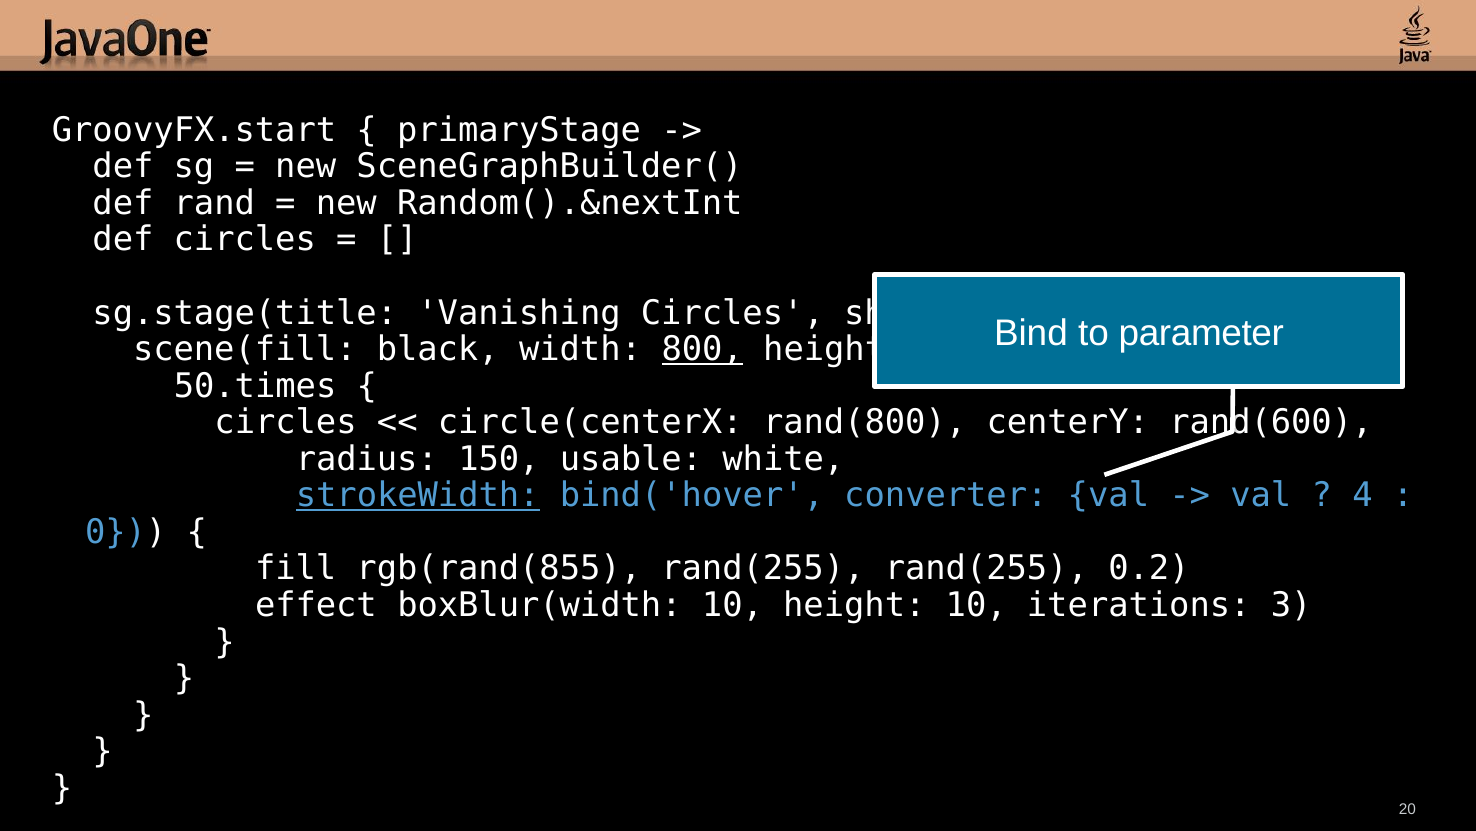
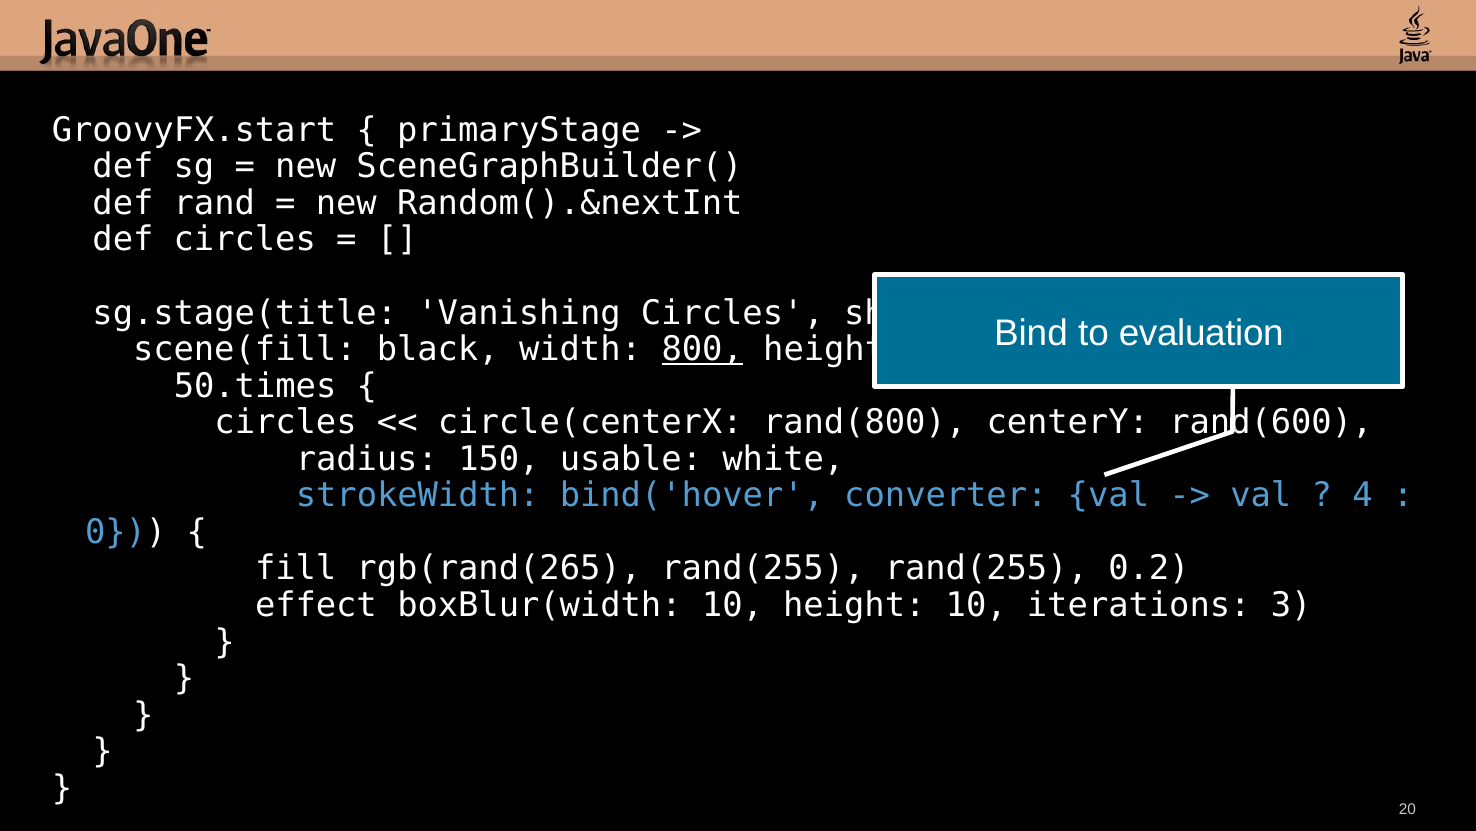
parameter: parameter -> evaluation (1201, 333)
strokeWidth underline: present -> none (418, 495)
rgb(rand(855: rgb(rand(855 -> rgb(rand(265 (499, 568)
